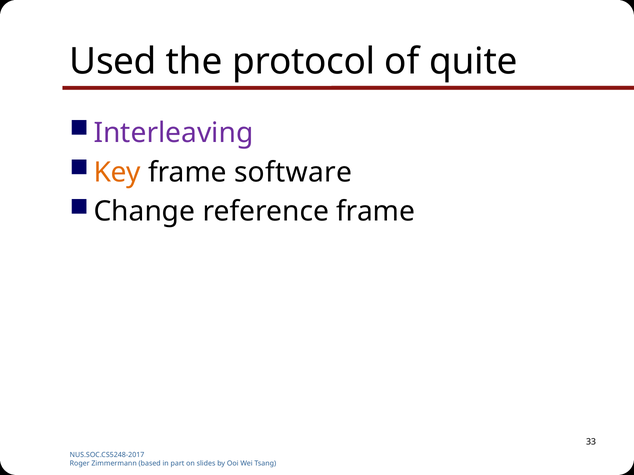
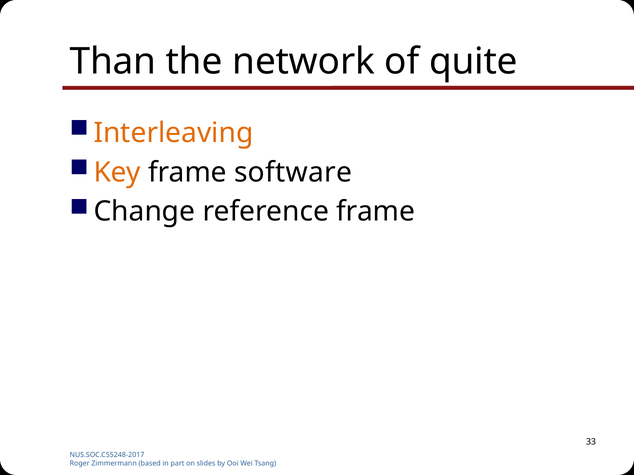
Used: Used -> Than (113, 61)
protocol: protocol -> network (304, 61)
Interleaving colour: purple -> orange (174, 133)
